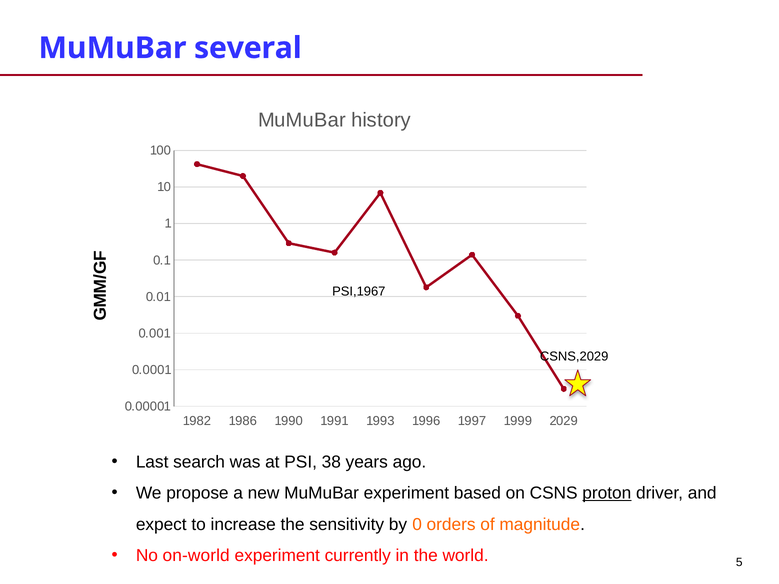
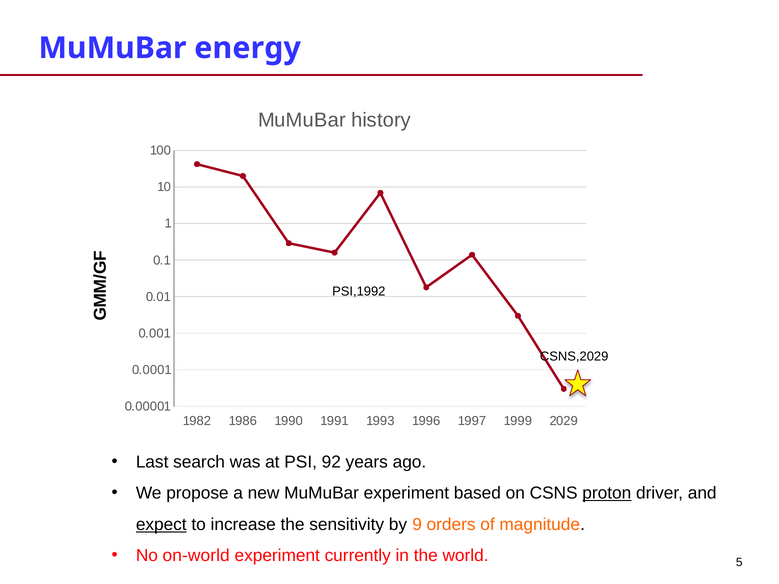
several: several -> energy (248, 48)
PSI,1967: PSI,1967 -> PSI,1992 (359, 292)
38: 38 -> 92 (331, 462)
expect underline: none -> present (161, 525)
0: 0 -> 9 (417, 525)
